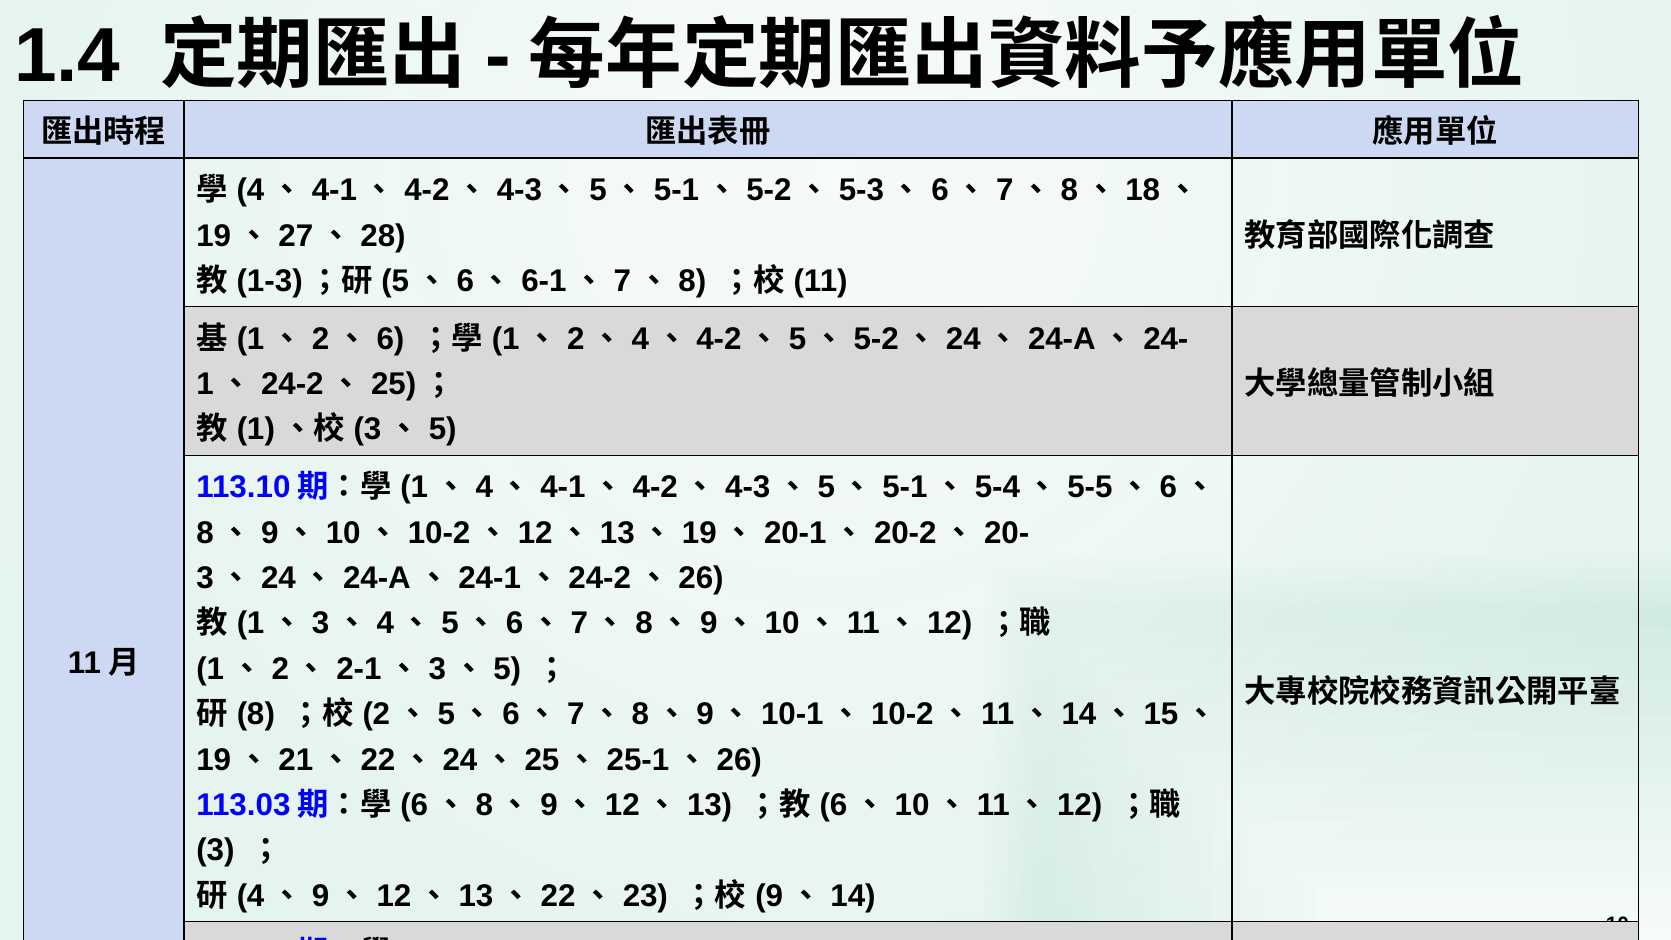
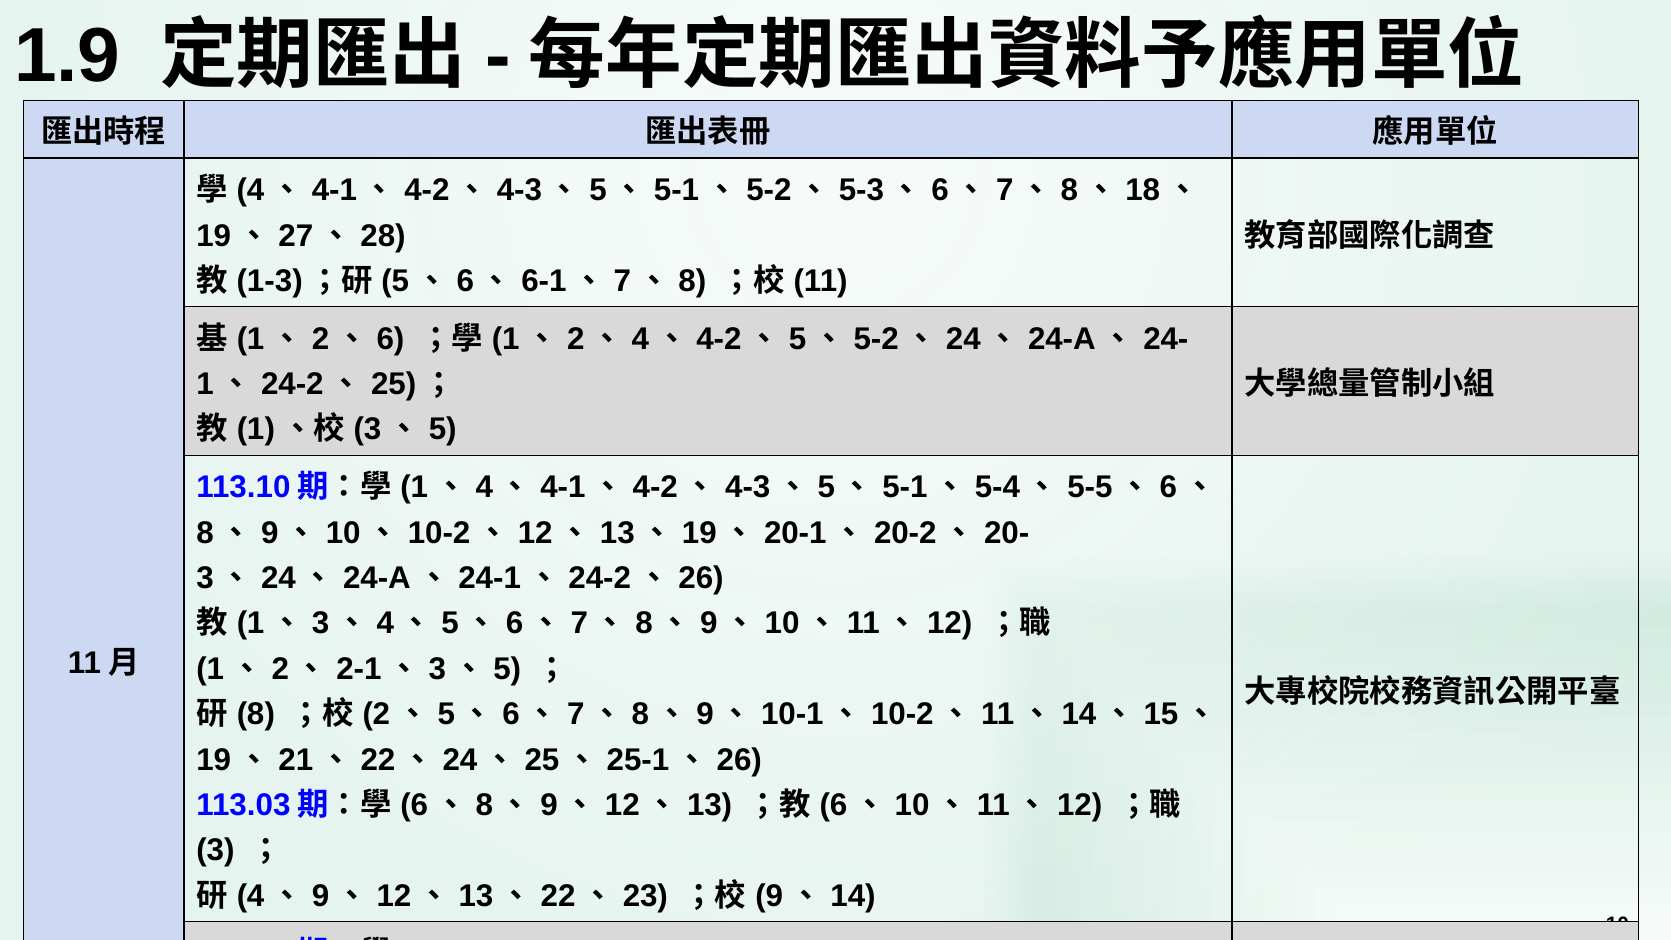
1.4: 1.4 -> 1.9 (67, 56)
